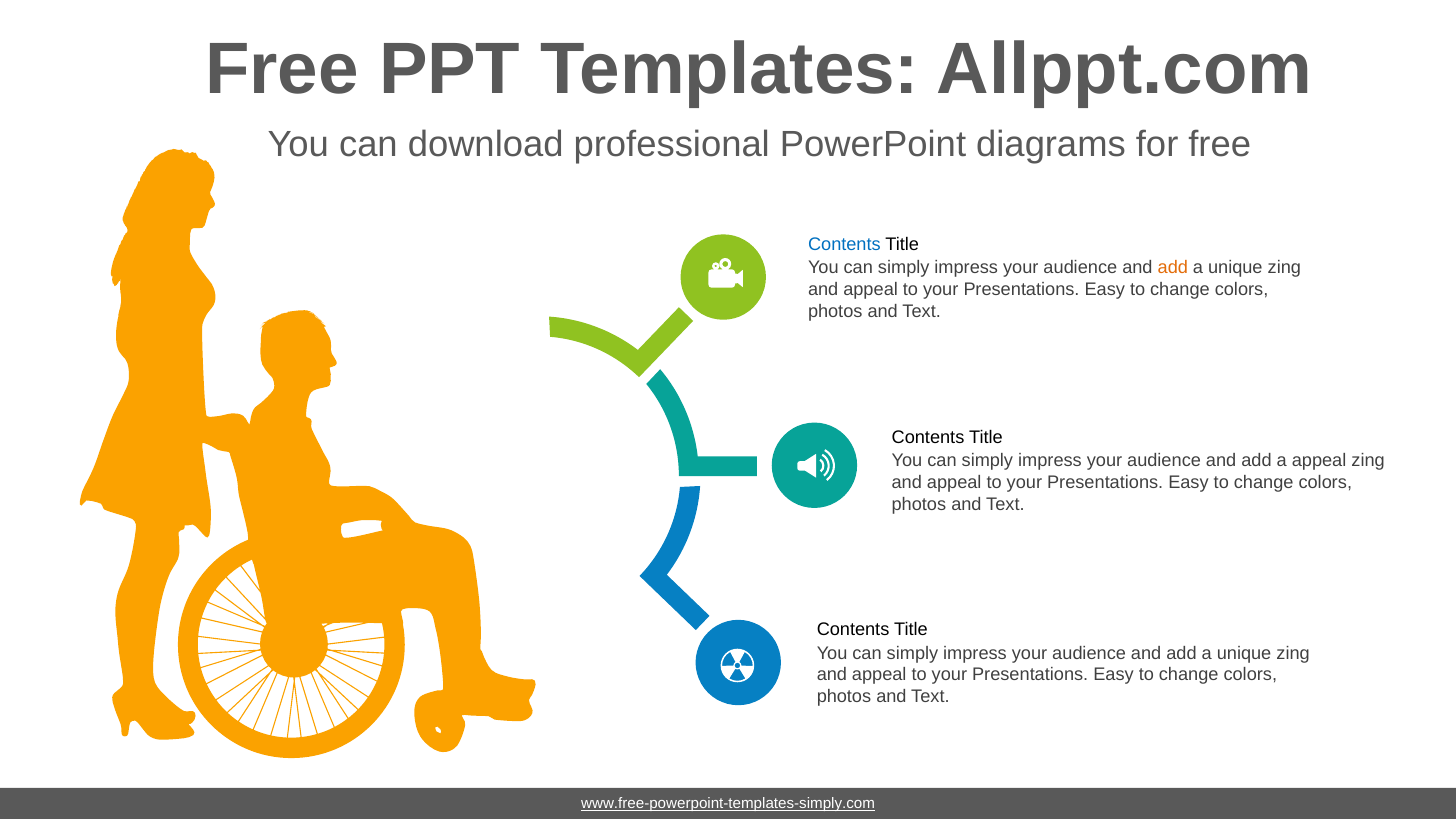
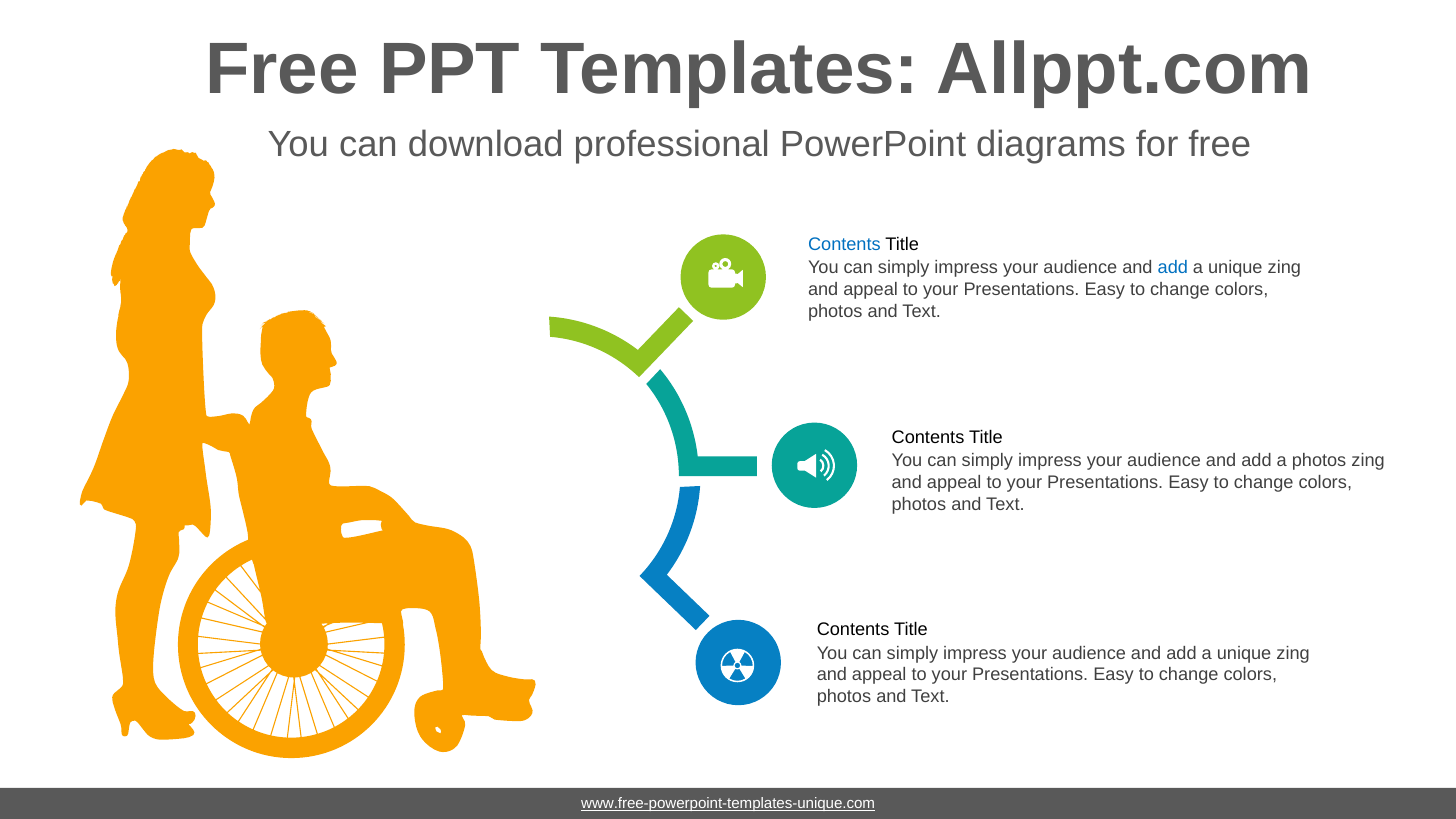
add colour: orange -> blue (1173, 268)
a appeal: appeal -> photos (1319, 460)
www.free-powerpoint-templates-simply.com: www.free-powerpoint-templates-simply.com -> www.free-powerpoint-templates-unique.com (728, 804)
